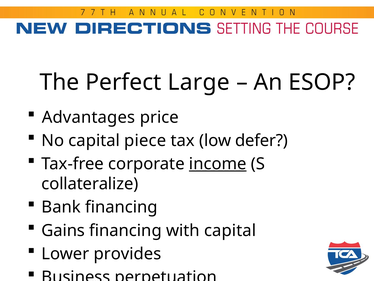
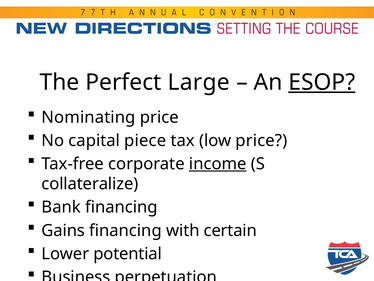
ESOP underline: none -> present (322, 82)
Advantages: Advantages -> Nominating (88, 117)
low defer: defer -> price (261, 140)
with capital: capital -> certain (230, 230)
provides: provides -> potential (128, 253)
